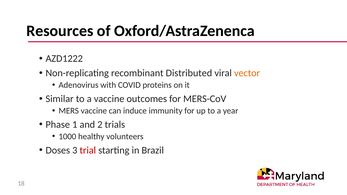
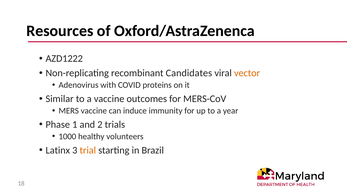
Distributed: Distributed -> Candidates (189, 73)
Doses: Doses -> Latinx (58, 150)
trial colour: red -> orange (88, 150)
